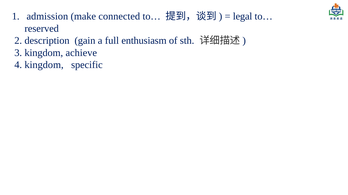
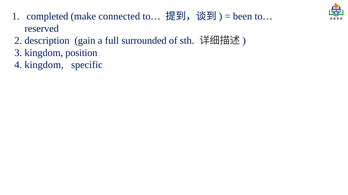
admission: admission -> completed (47, 16)
legal: legal -> been (243, 16)
enthusiasm: enthusiasm -> surrounded (144, 41)
achieve: achieve -> position (81, 53)
